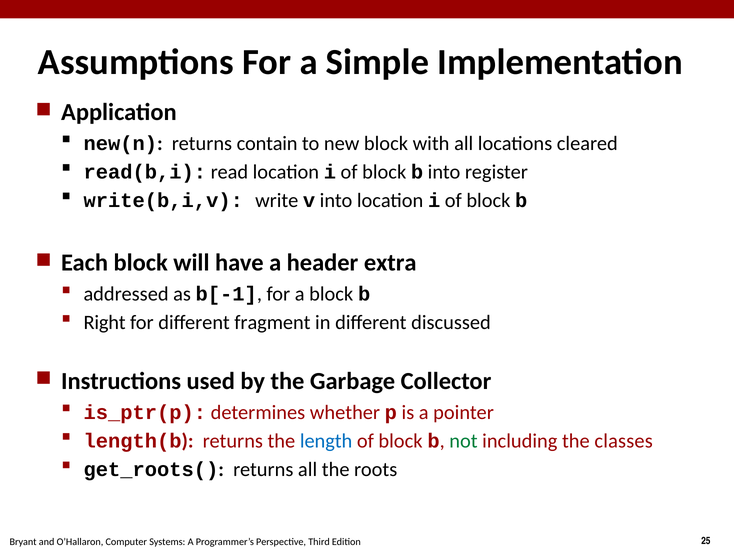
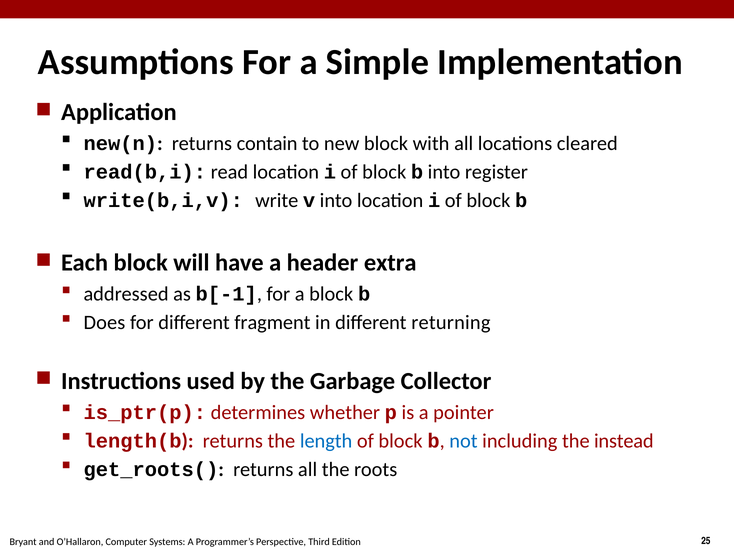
Right: Right -> Does (104, 323)
discussed: discussed -> returning (451, 323)
not colour: green -> blue (463, 441)
classes: classes -> instead (624, 441)
